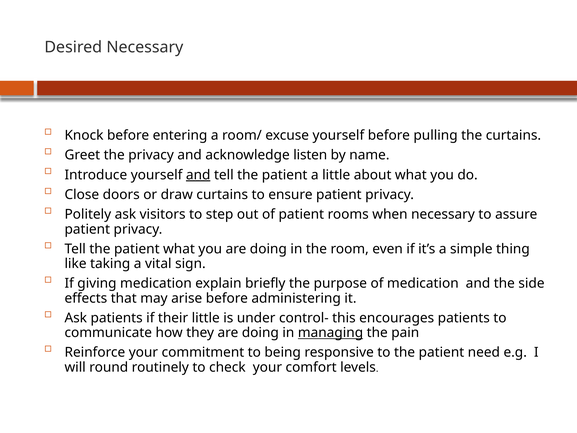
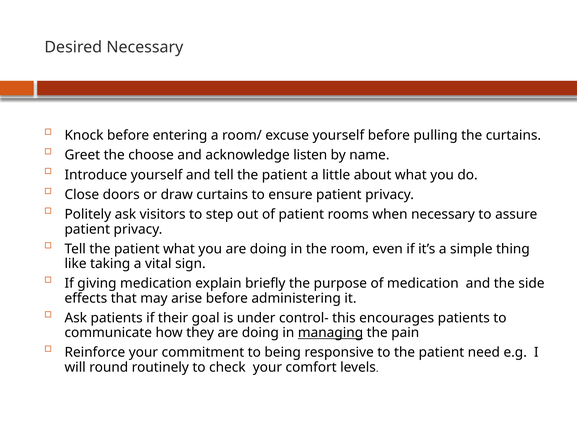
the privacy: privacy -> choose (151, 155)
and underline: present -> none (198, 175)
their little: little -> goal (206, 318)
